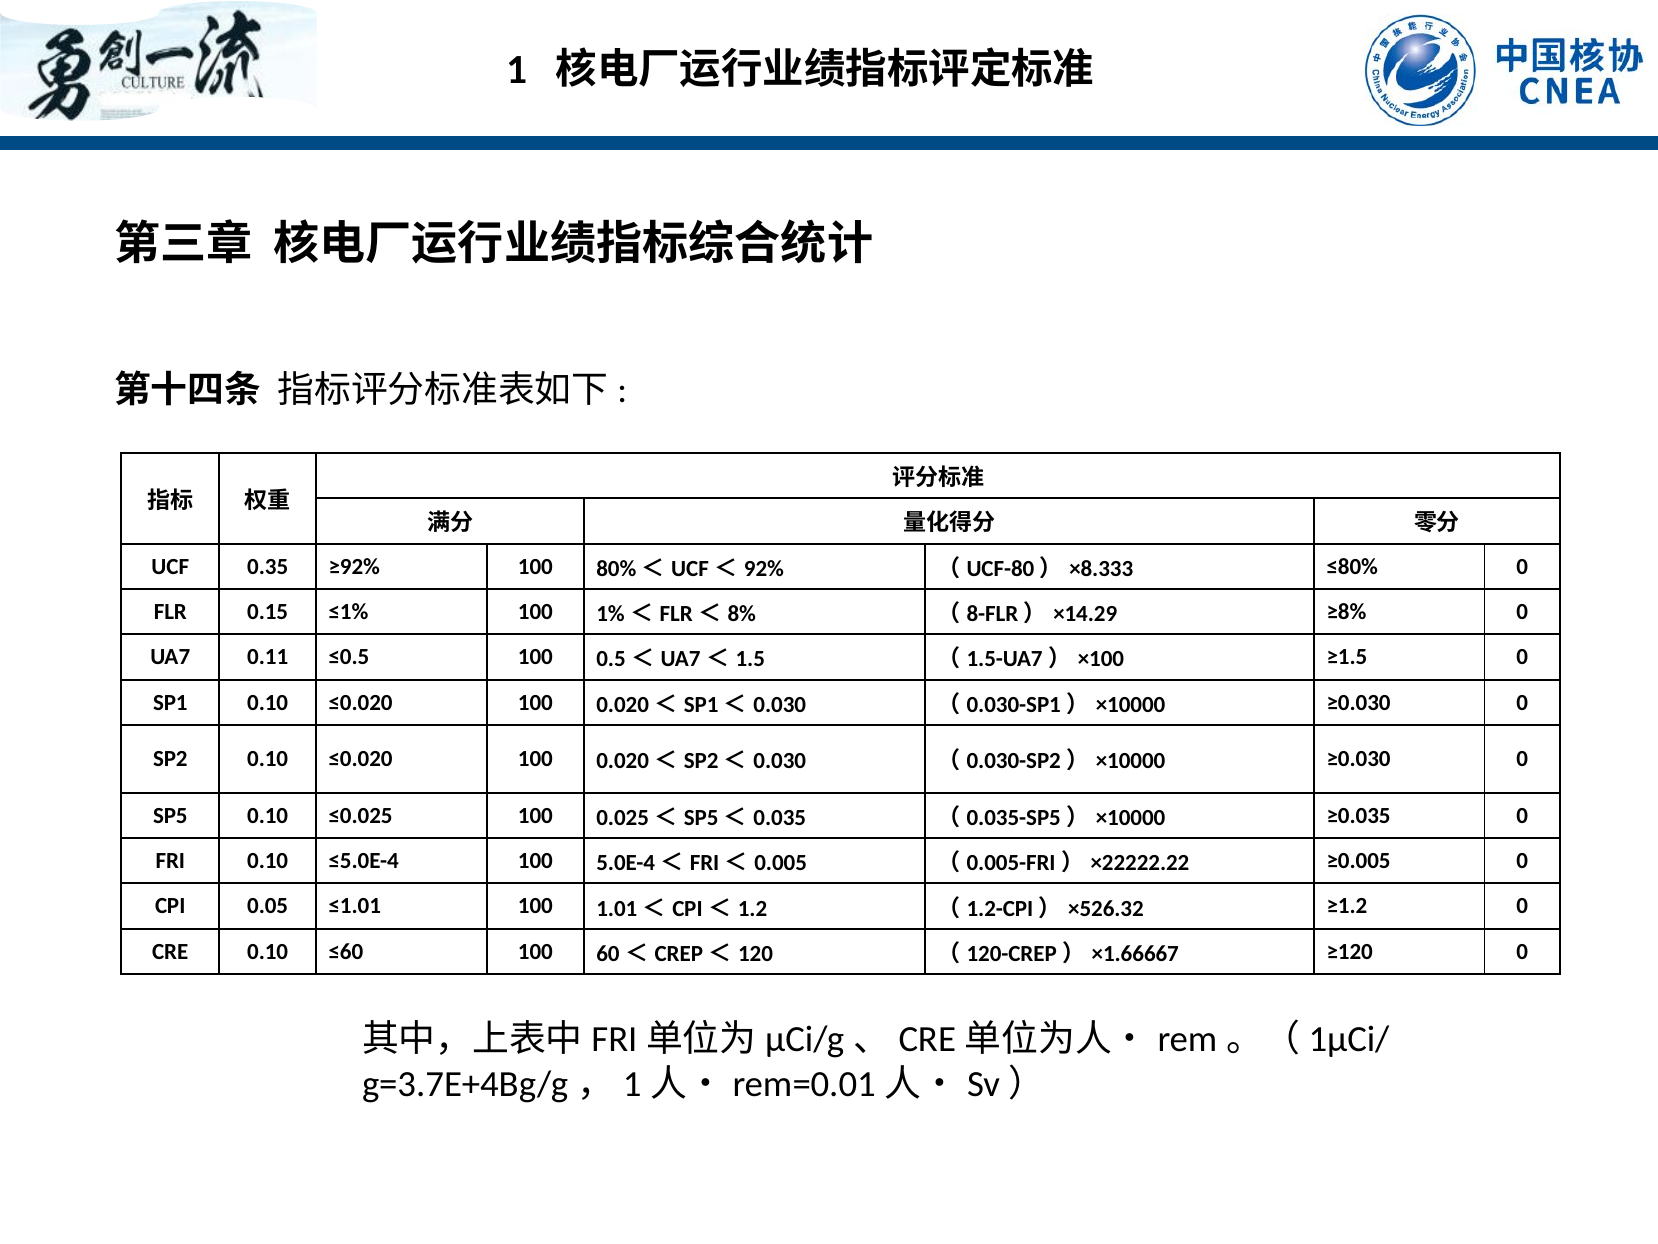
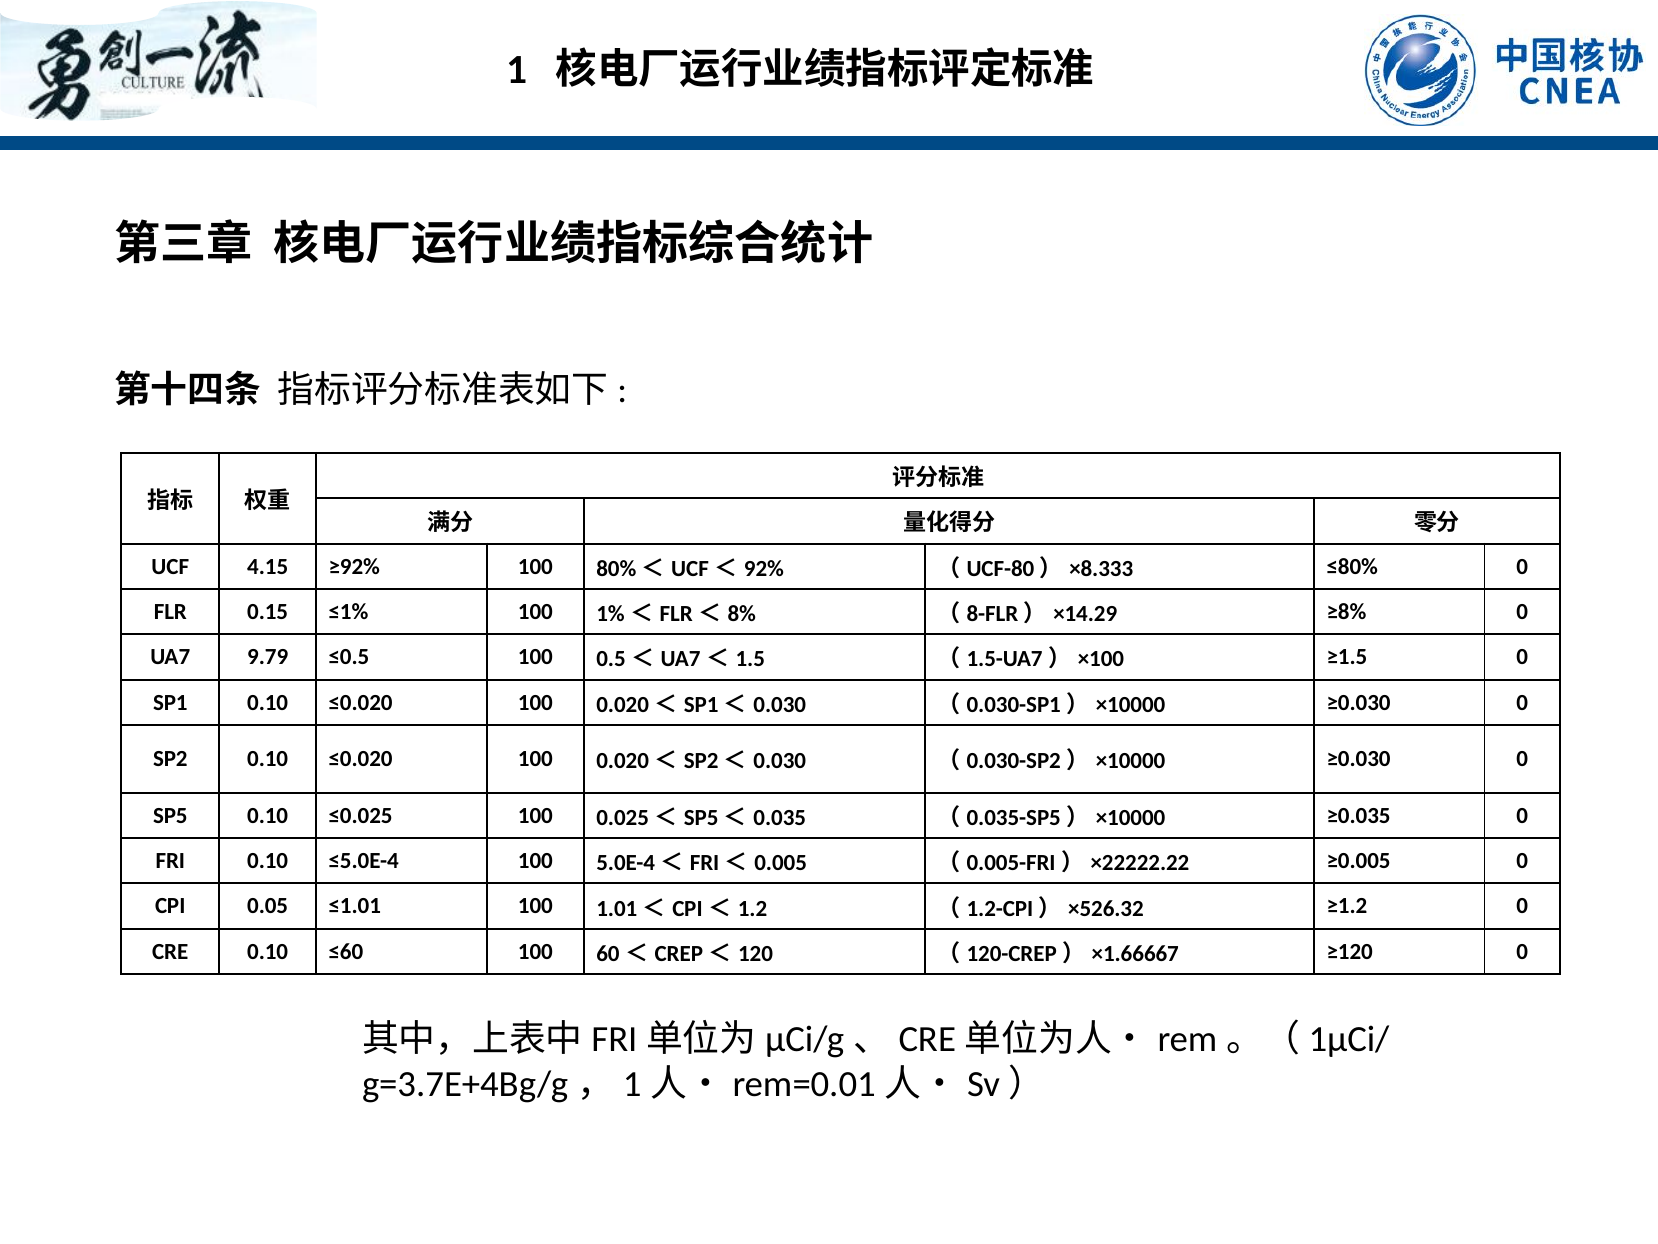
0.35: 0.35 -> 4.15 (268, 566)
0.11: 0.11 -> 9.79 (268, 657)
